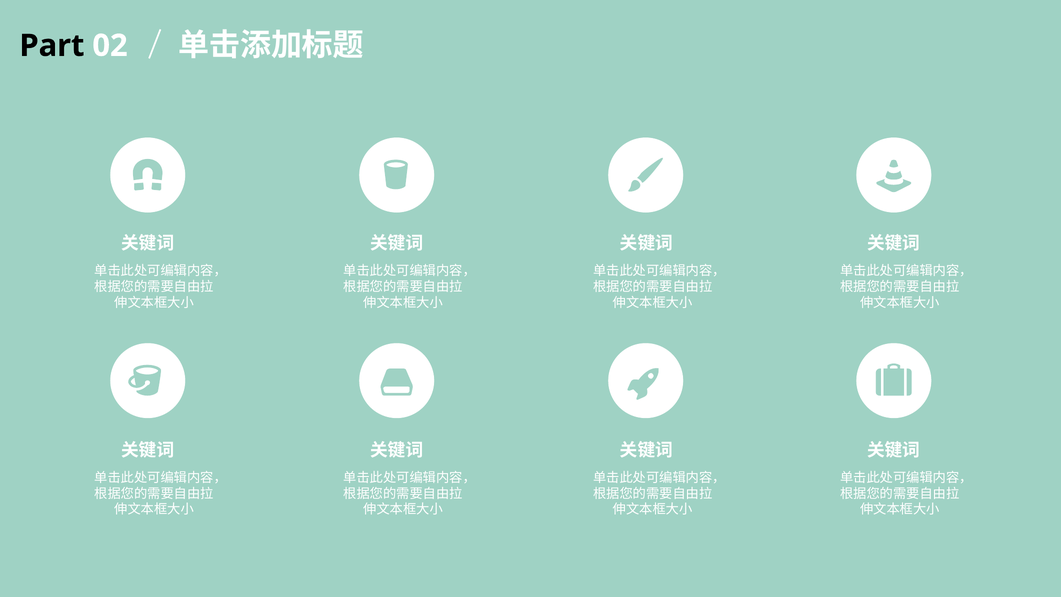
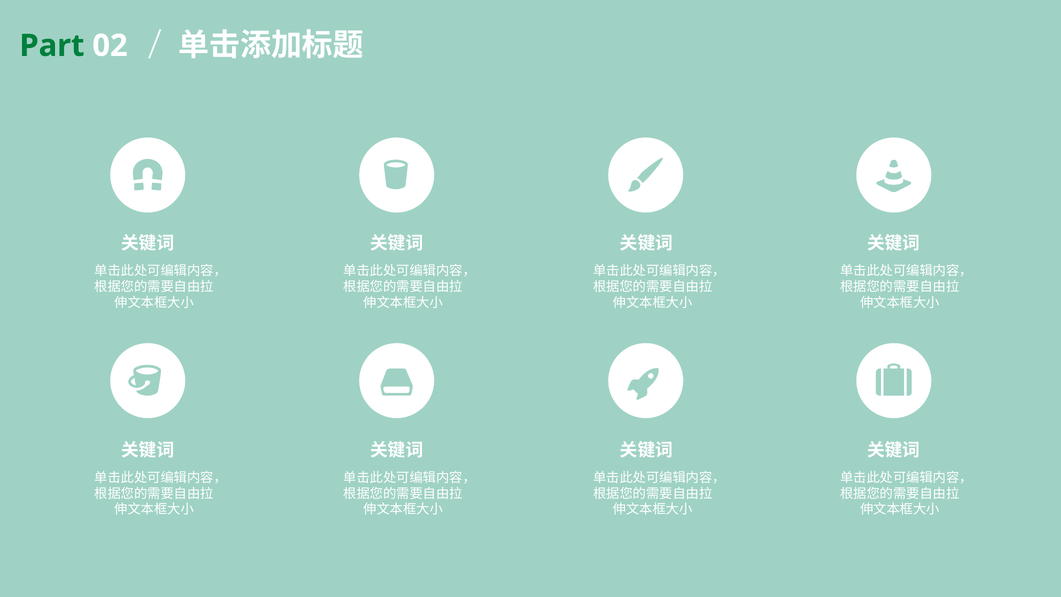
Part colour: black -> green (52, 46)
